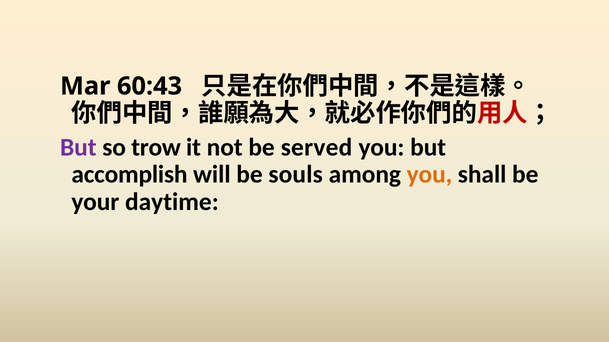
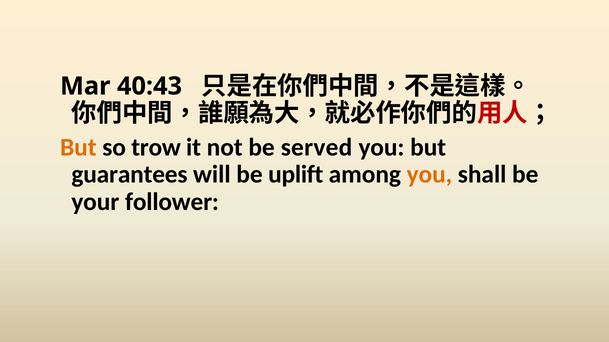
60:43: 60:43 -> 40:43 (150, 86)
But colour: purple -> orange (78, 147)
accomplish: accomplish -> guarantees (129, 175)
souls: souls -> uplift (296, 175)
daytime: daytime -> follower (172, 202)
